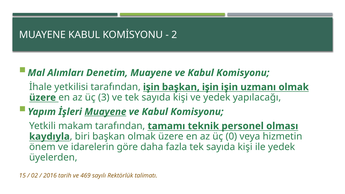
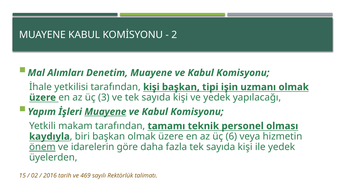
tarafından işin: işin -> kişi (151, 87)
başkan işin: işin -> tipi (210, 87)
0: 0 -> 6 (231, 137)
önem underline: none -> present (42, 147)
